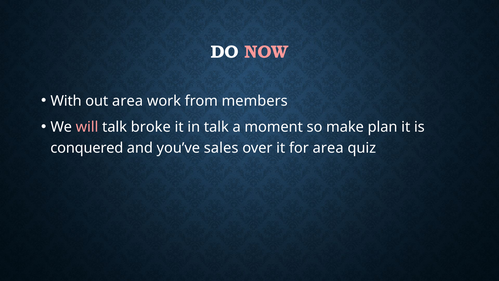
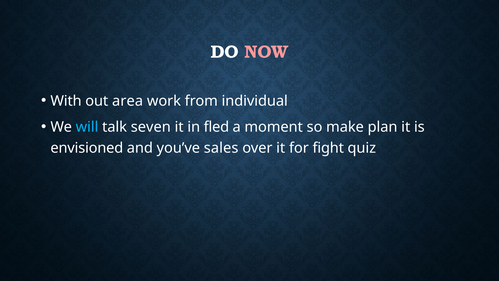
members: members -> individual (255, 101)
will colour: pink -> light blue (87, 127)
broke: broke -> seven (151, 127)
in talk: talk -> fled (216, 127)
conquered: conquered -> envisioned (87, 148)
for area: area -> fight (328, 148)
